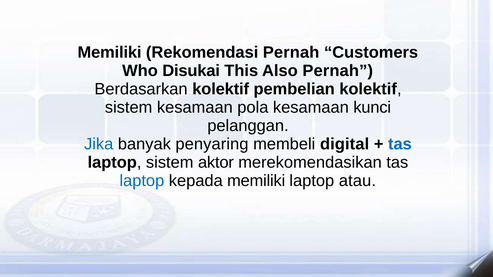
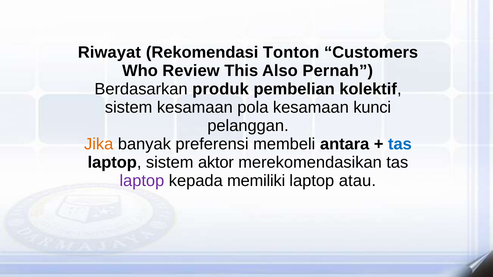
Memiliki: Memiliki -> Riwayat (109, 53)
Rekomendasi Pernah: Pernah -> Tonton (291, 53)
Disukai: Disukai -> Review (191, 71)
Berdasarkan kolektif: kolektif -> produk (221, 89)
Jika colour: blue -> orange (99, 144)
penyaring: penyaring -> preferensi (212, 144)
digital: digital -> antara (345, 144)
laptop colour: blue -> purple (142, 181)
